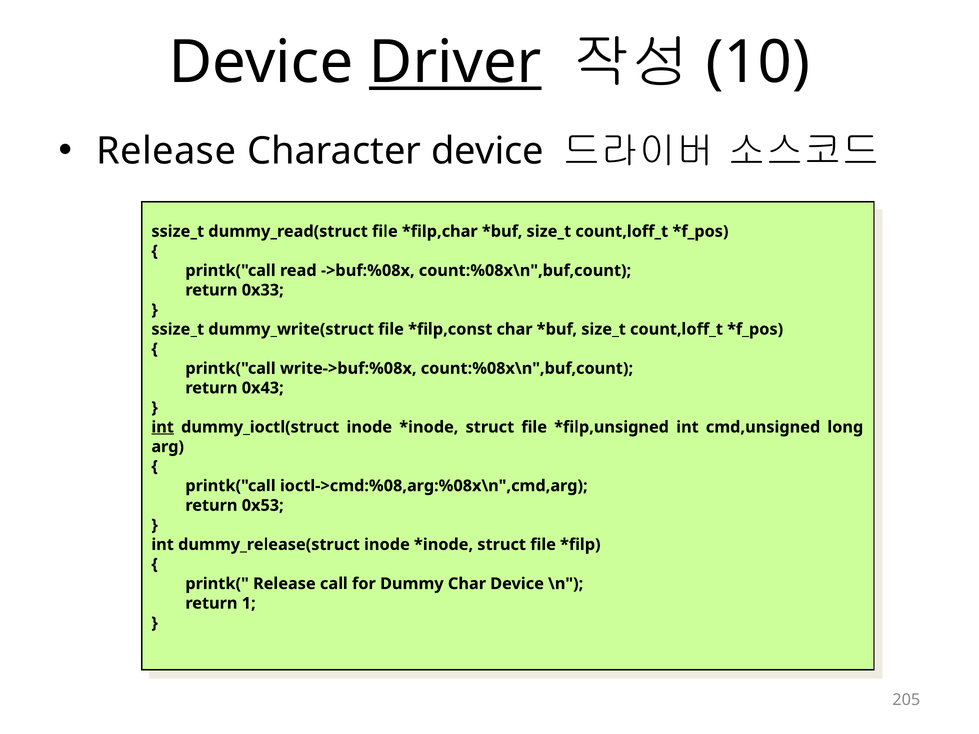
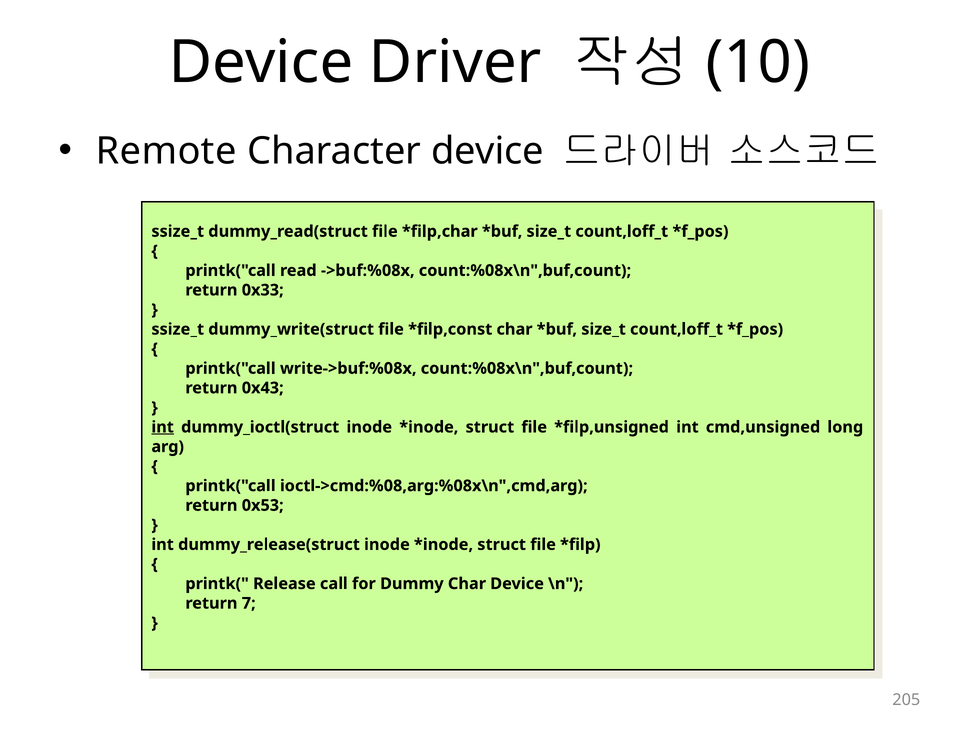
Driver underline: present -> none (455, 62)
Release: Release -> Remote (166, 151)
1: 1 -> 7 (249, 603)
